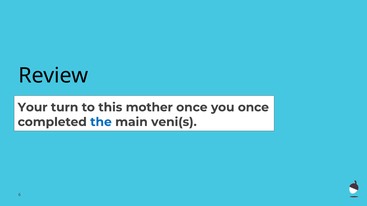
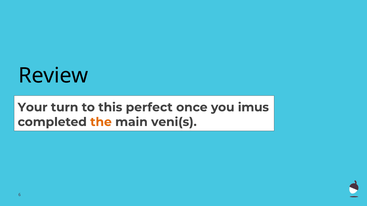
mother: mother -> perfect (149, 108)
you once: once -> imus (253, 108)
the colour: blue -> orange (101, 122)
